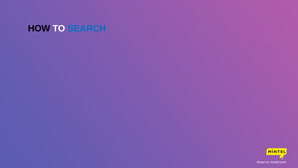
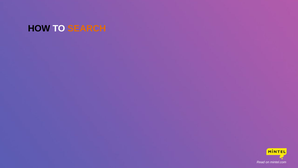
SEARCH colour: blue -> orange (87, 28)
